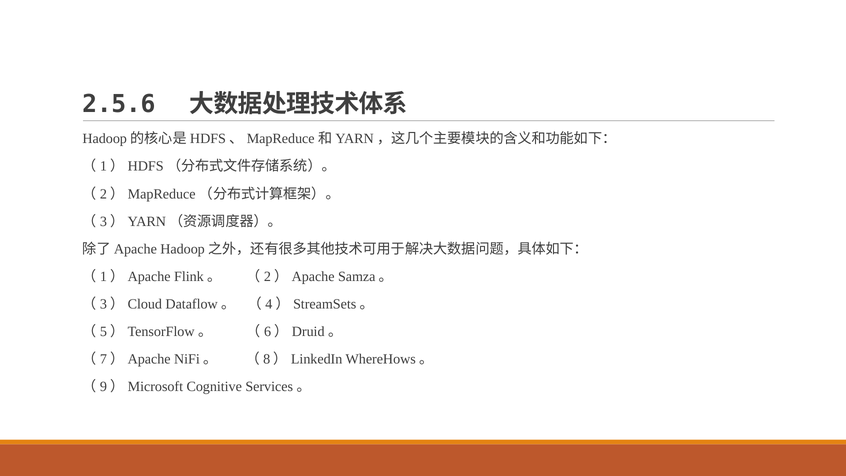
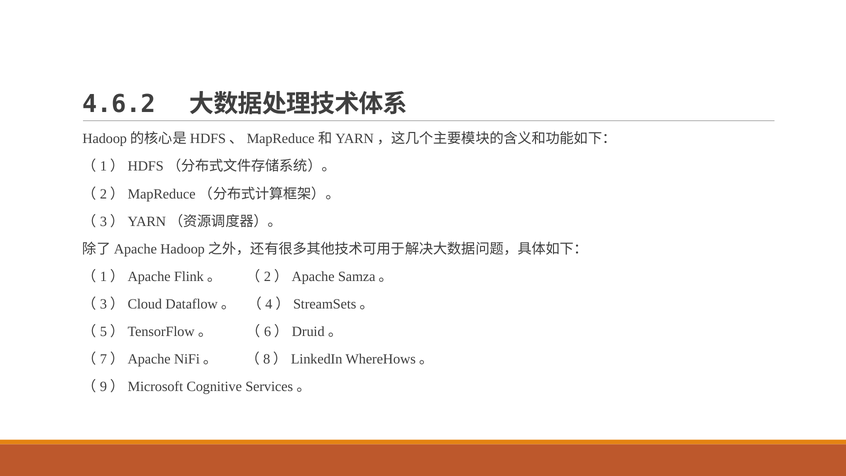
2.5.6: 2.5.6 -> 4.6.2 (119, 104)
